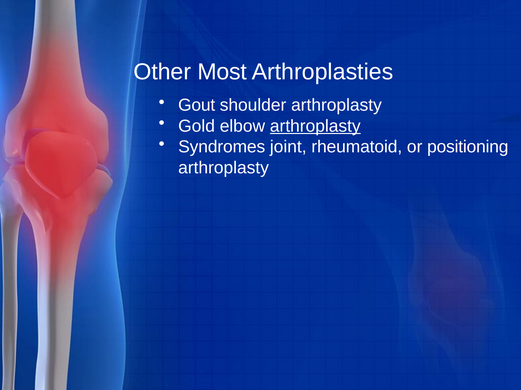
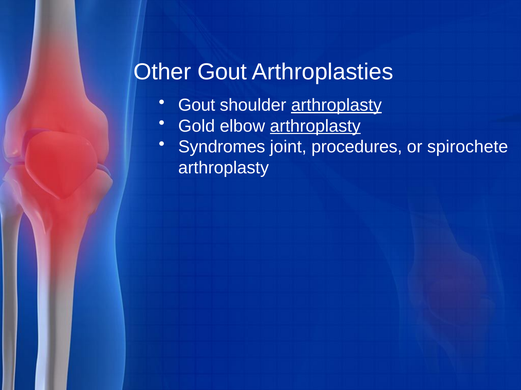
Other Most: Most -> Gout (222, 72)
arthroplasty underline: none -> present (336, 105)
rheumatoid: rheumatoid -> procedures (357, 147)
positioning: positioning -> spirochete (468, 147)
